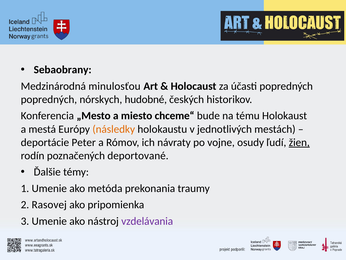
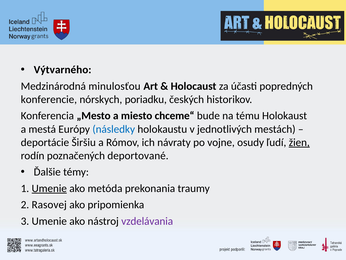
Sebaobrany: Sebaobrany -> Výtvarného (63, 70)
popredných: popredných -> konferencie (49, 99)
hudobné: hudobné -> poriadku (146, 99)
následky colour: orange -> blue (114, 129)
Peter: Peter -> Širšiu (84, 142)
Umenie underline: none -> present (49, 188)
